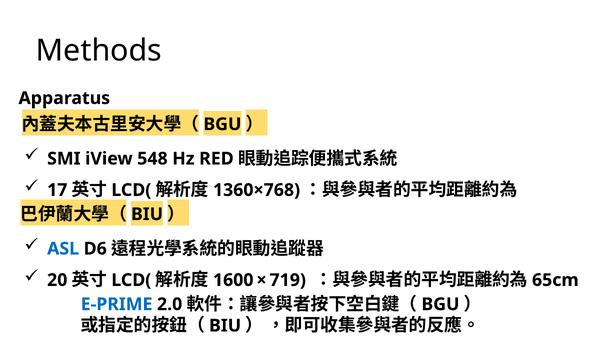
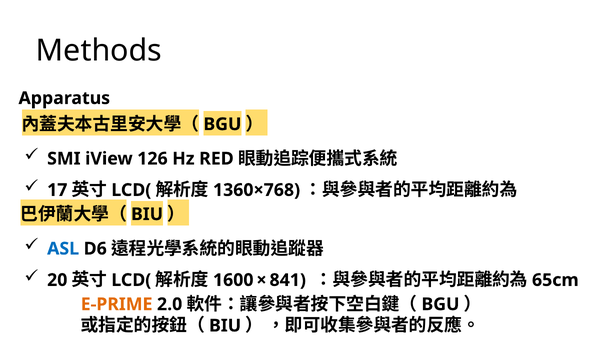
548: 548 -> 126 (152, 158)
719: 719 -> 841 (288, 280)
E-PRIME colour: blue -> orange (117, 304)
